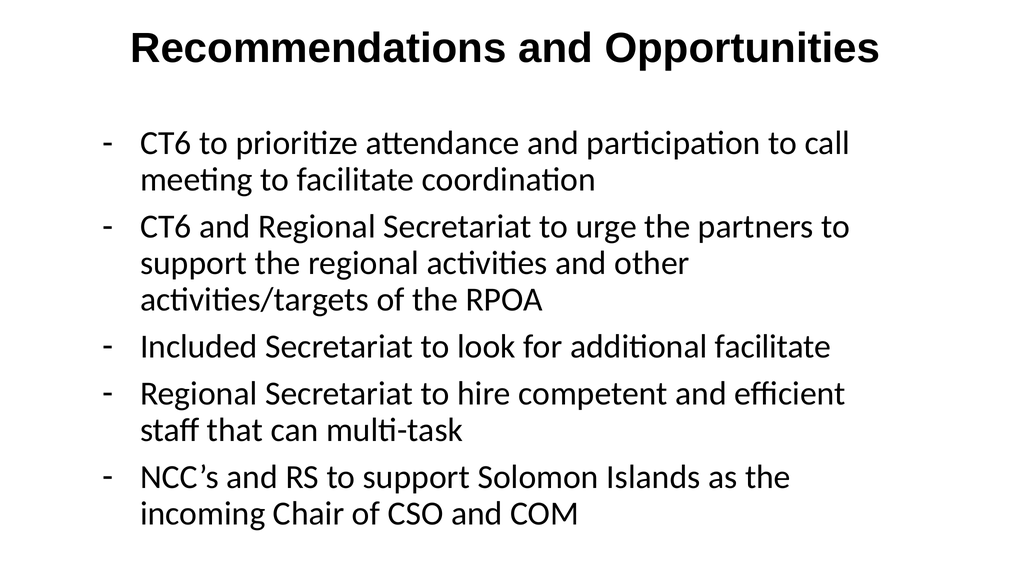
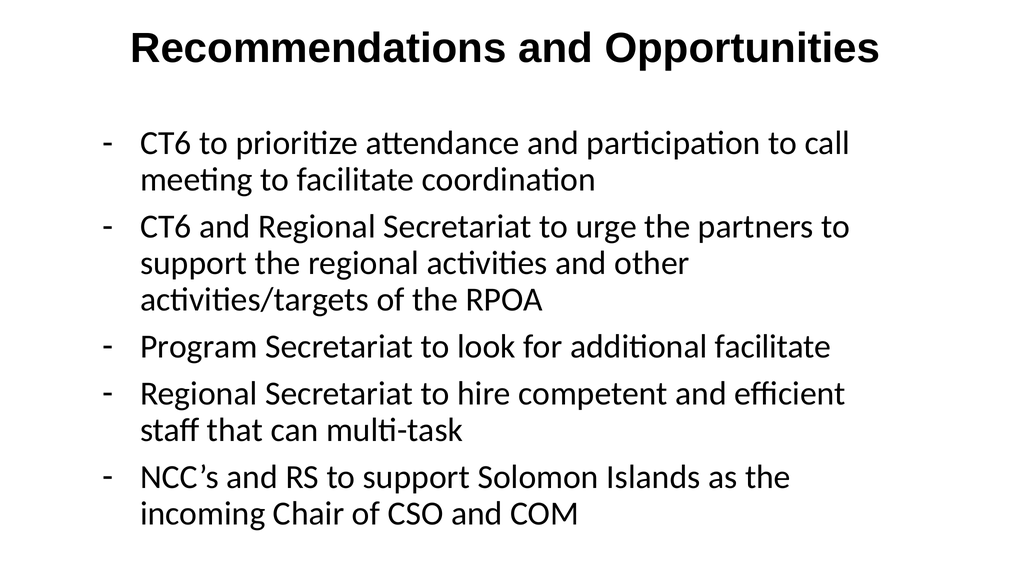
Included: Included -> Program (199, 346)
